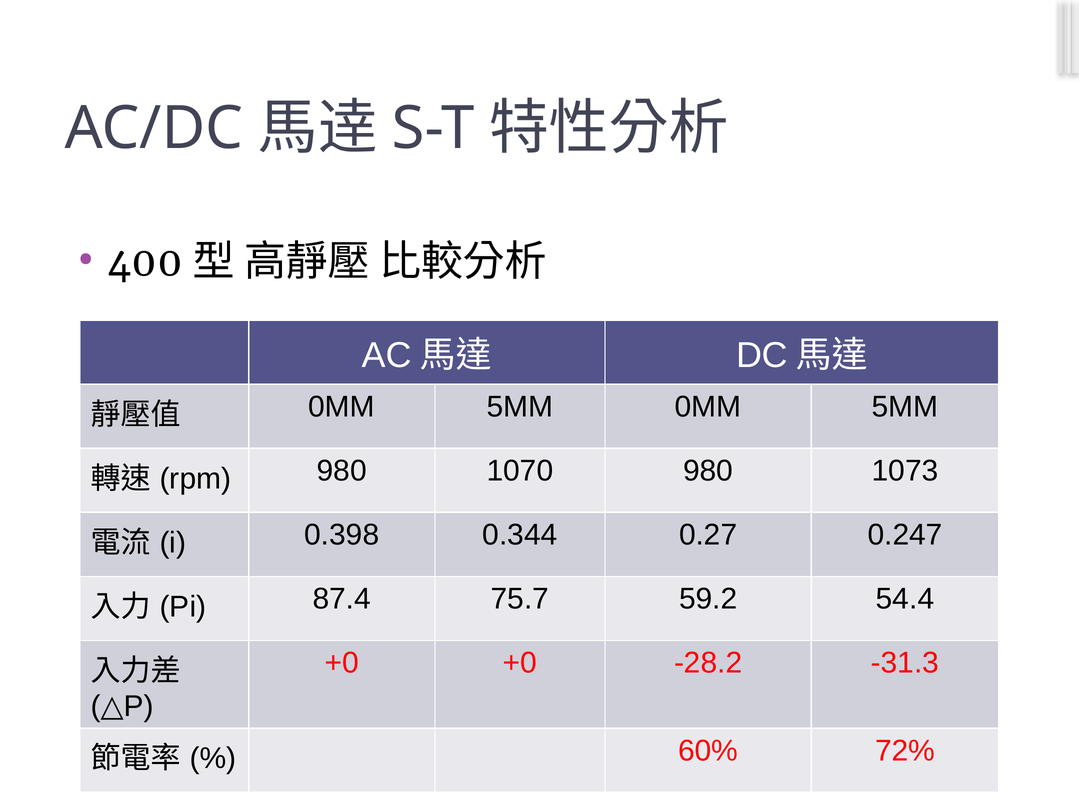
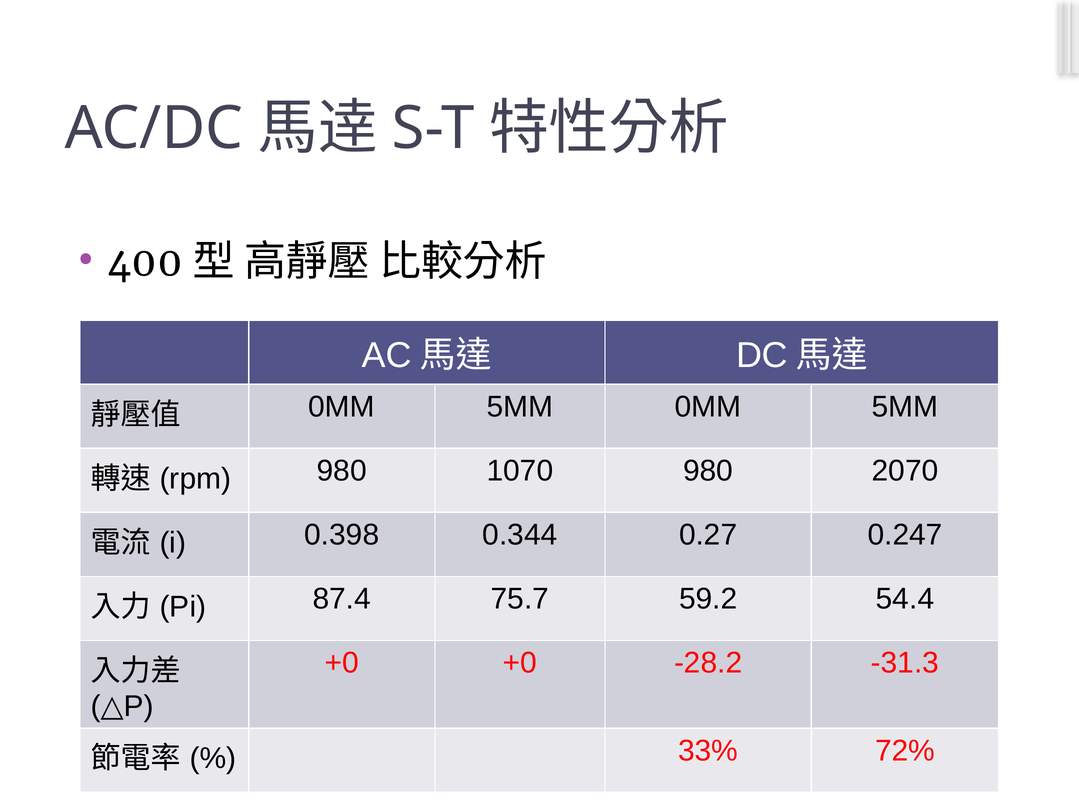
1073: 1073 -> 2070 (905, 471)
60%: 60% -> 33% (708, 751)
